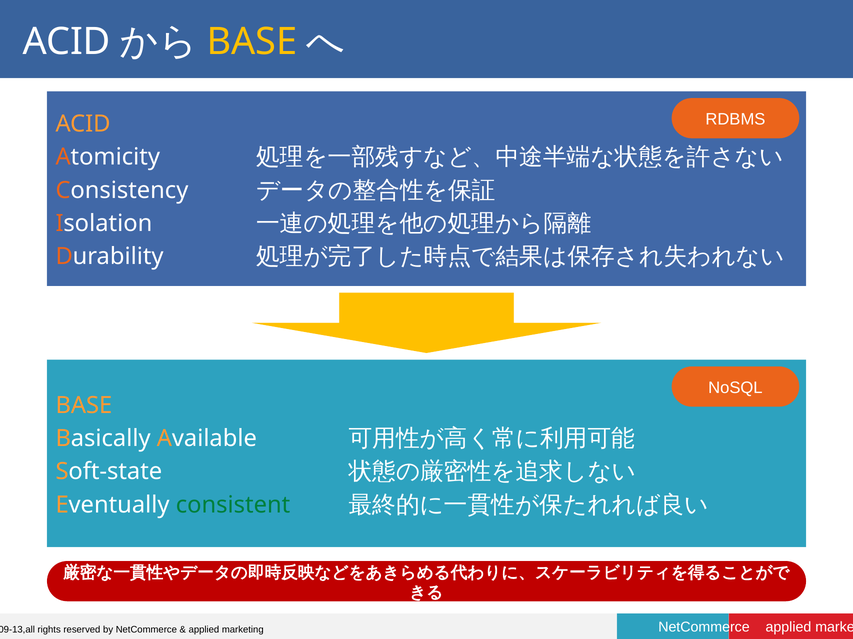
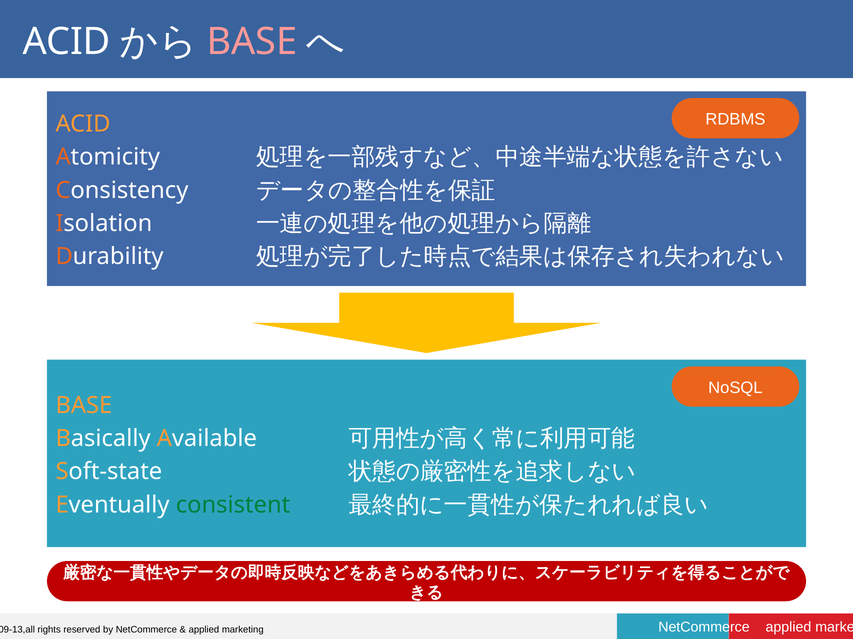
BASE colour: yellow -> pink (252, 42)
